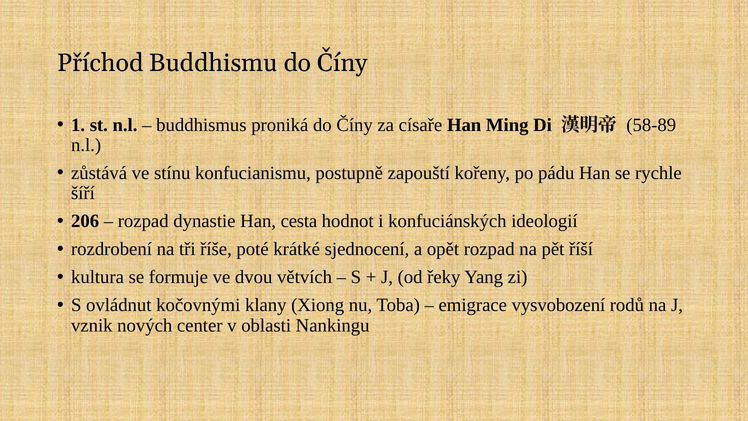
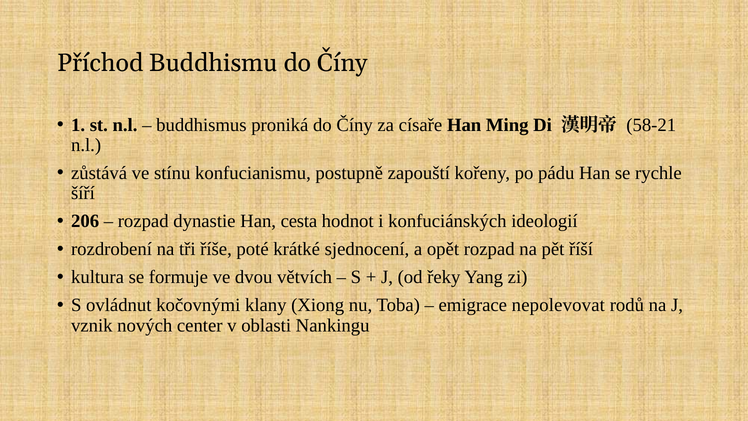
58-89: 58-89 -> 58-21 (651, 125)
vysvobození: vysvobození -> nepolevovat (558, 305)
